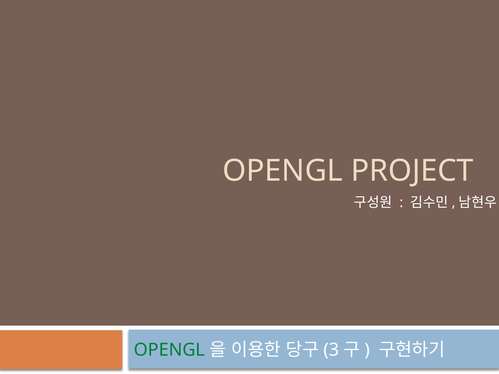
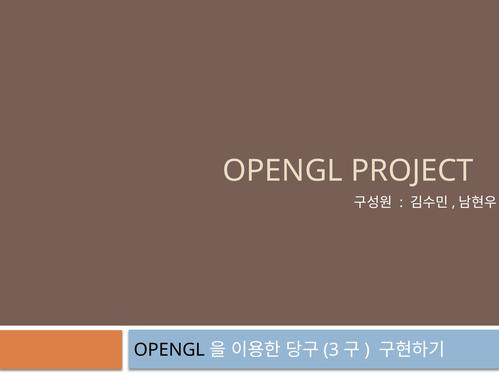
OPENGL colour: green -> black (169, 350)
